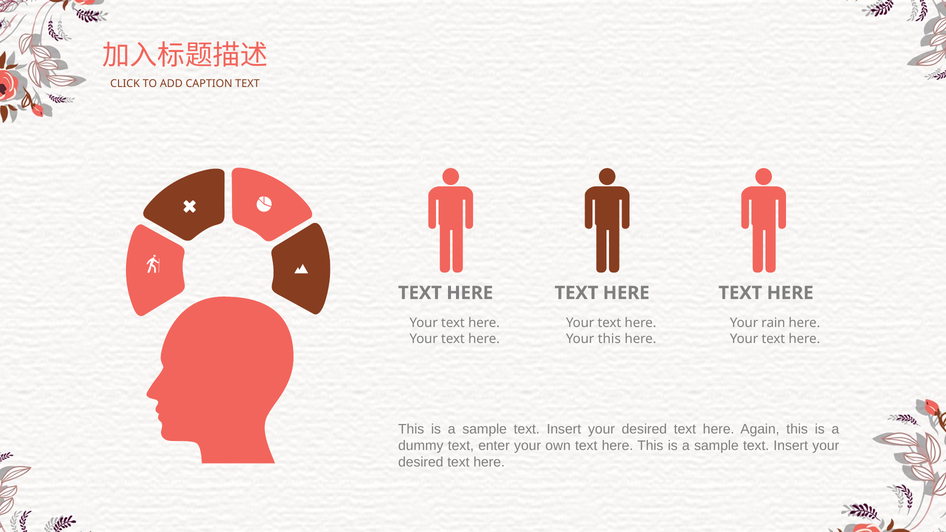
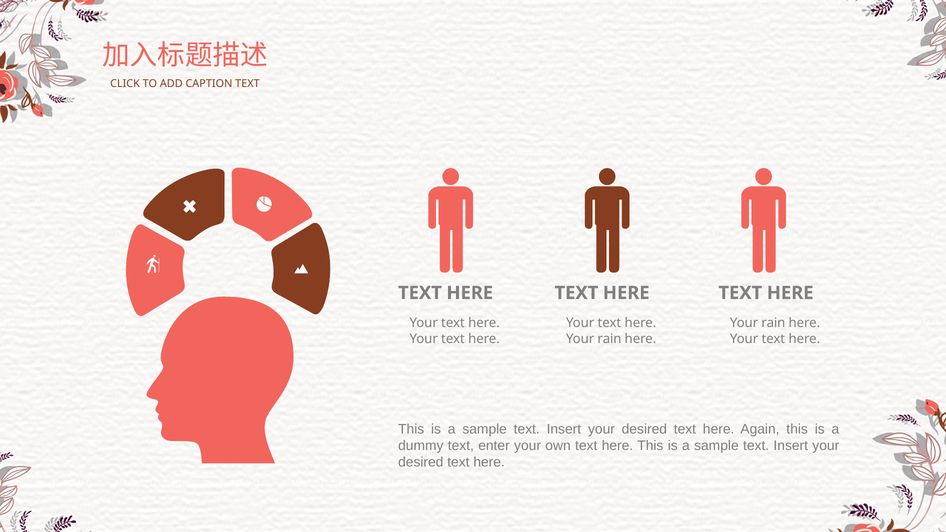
this: this -> rain (609, 339)
